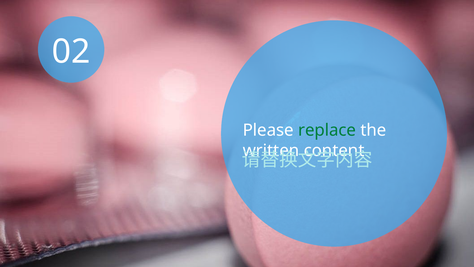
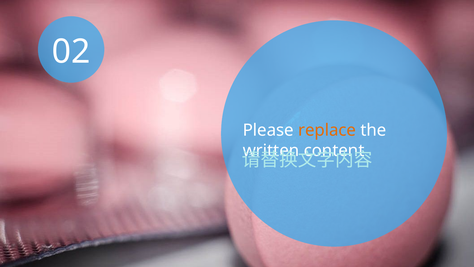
replace colour: green -> orange (327, 130)
